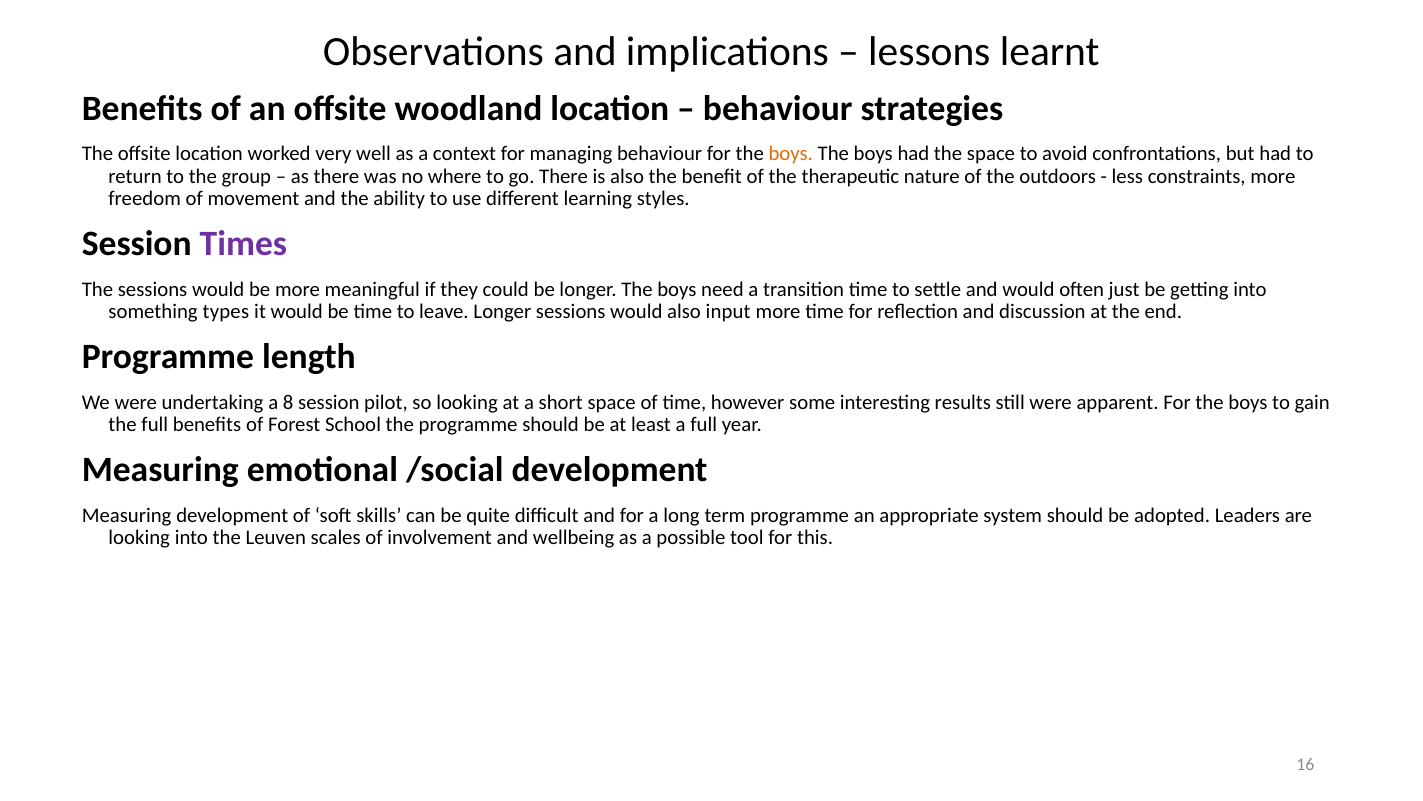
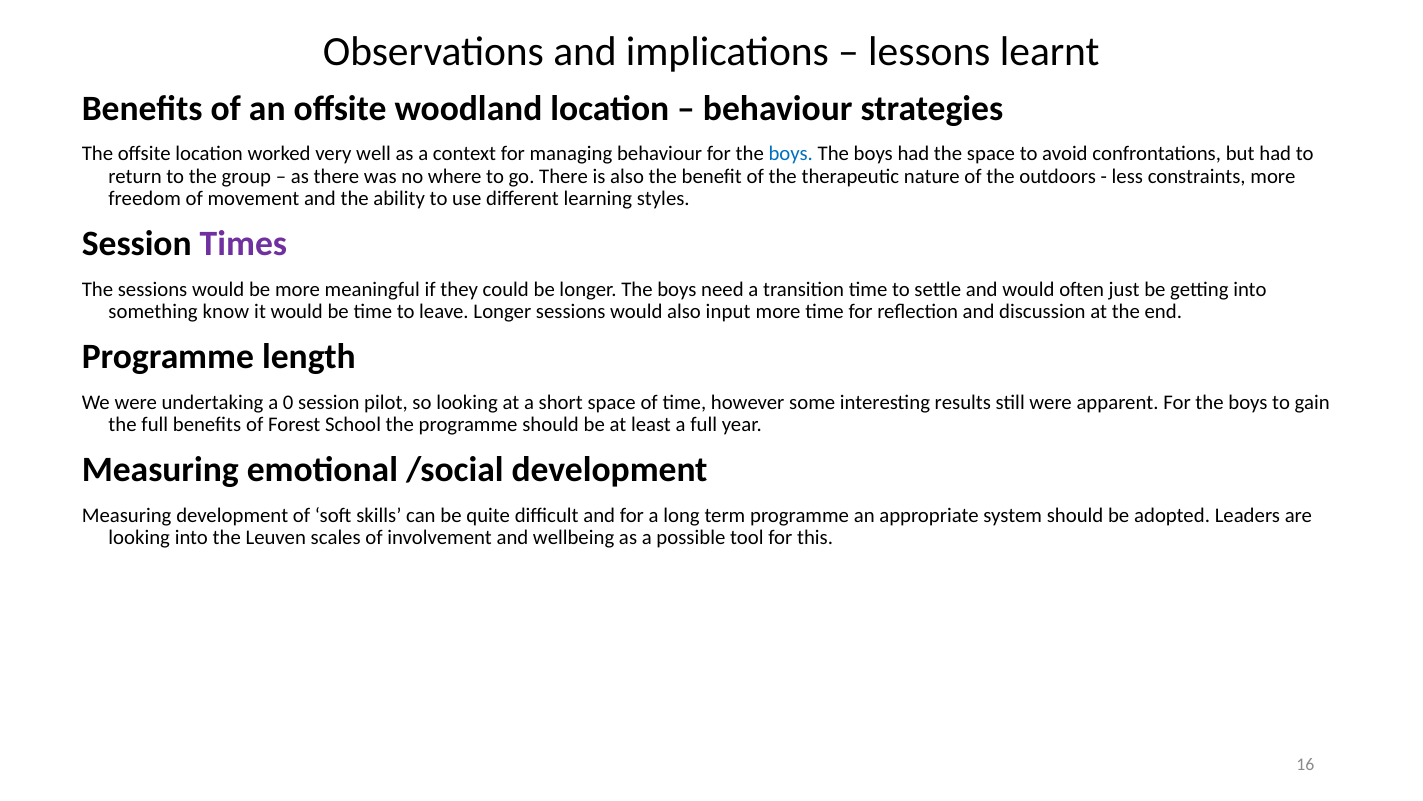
boys colour: orange -> blue (791, 154)
types: types -> know (226, 311)
8: 8 -> 0 (288, 402)
